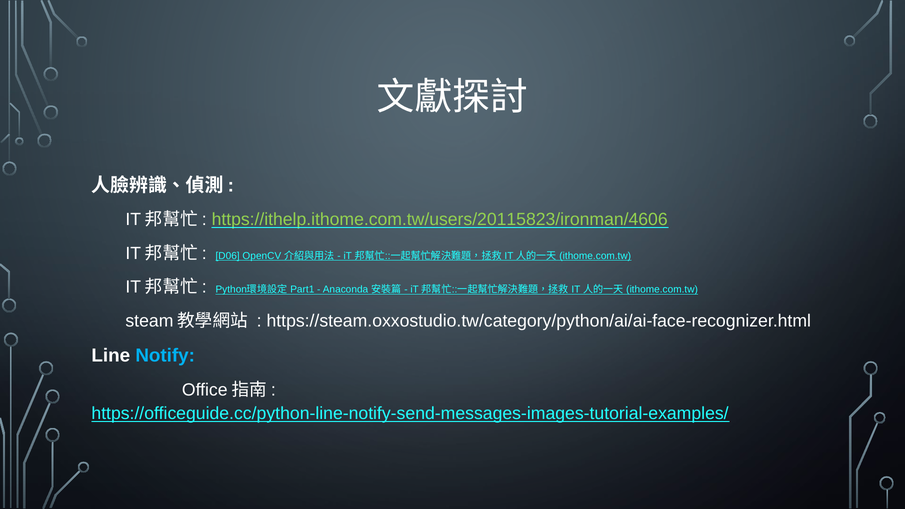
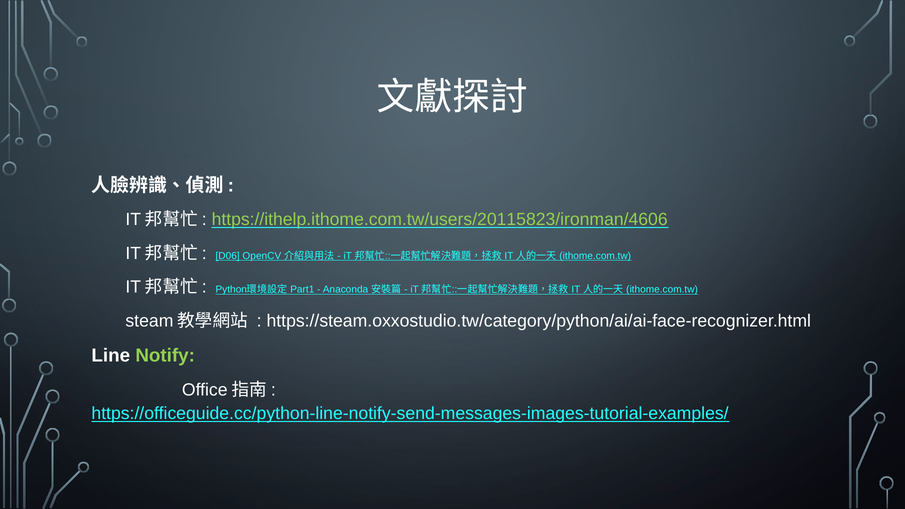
Notify colour: light blue -> light green (165, 356)
